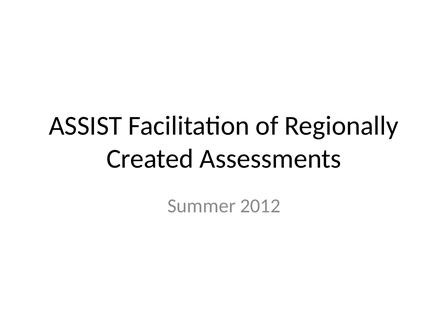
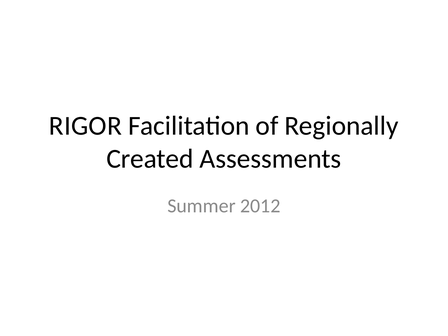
ASSIST: ASSIST -> RIGOR (85, 126)
